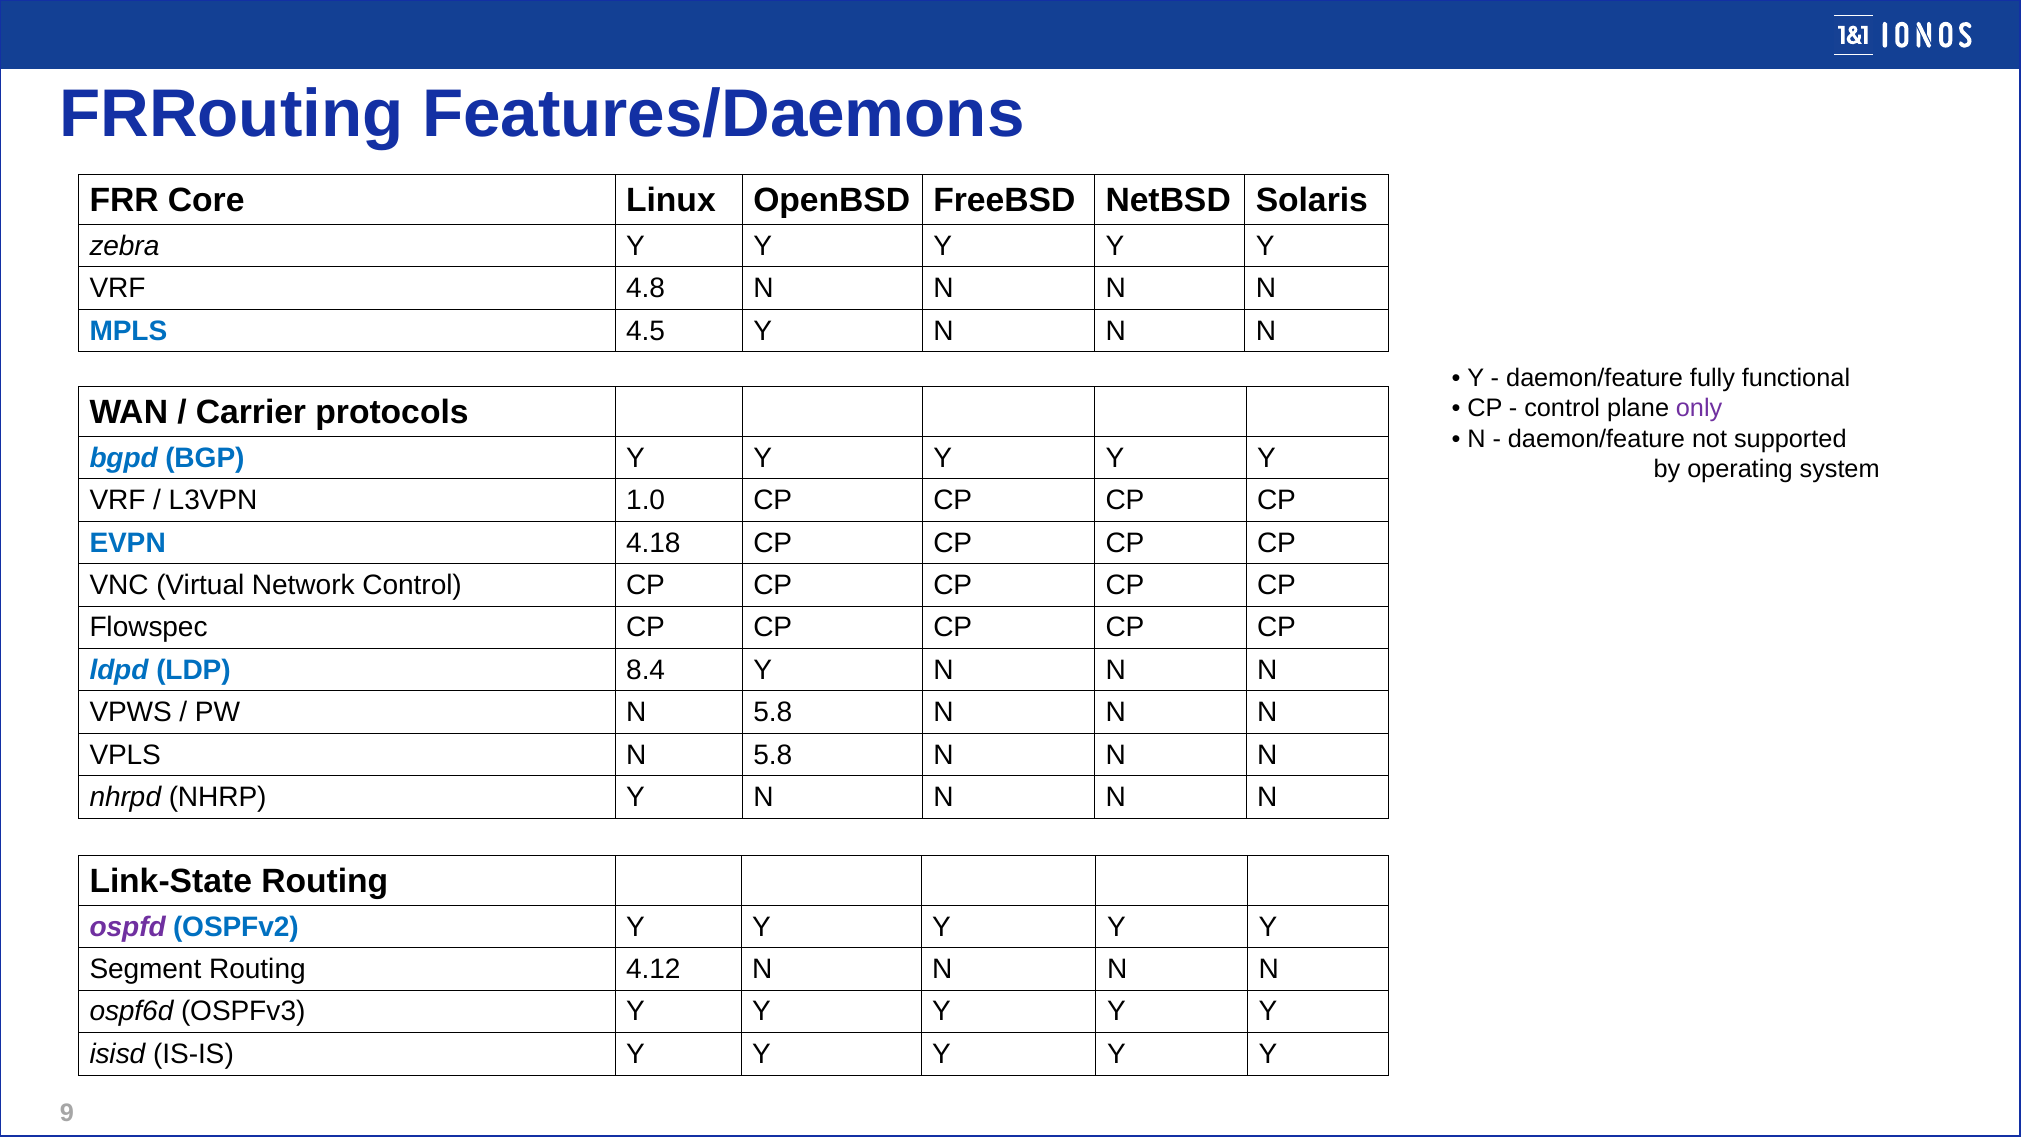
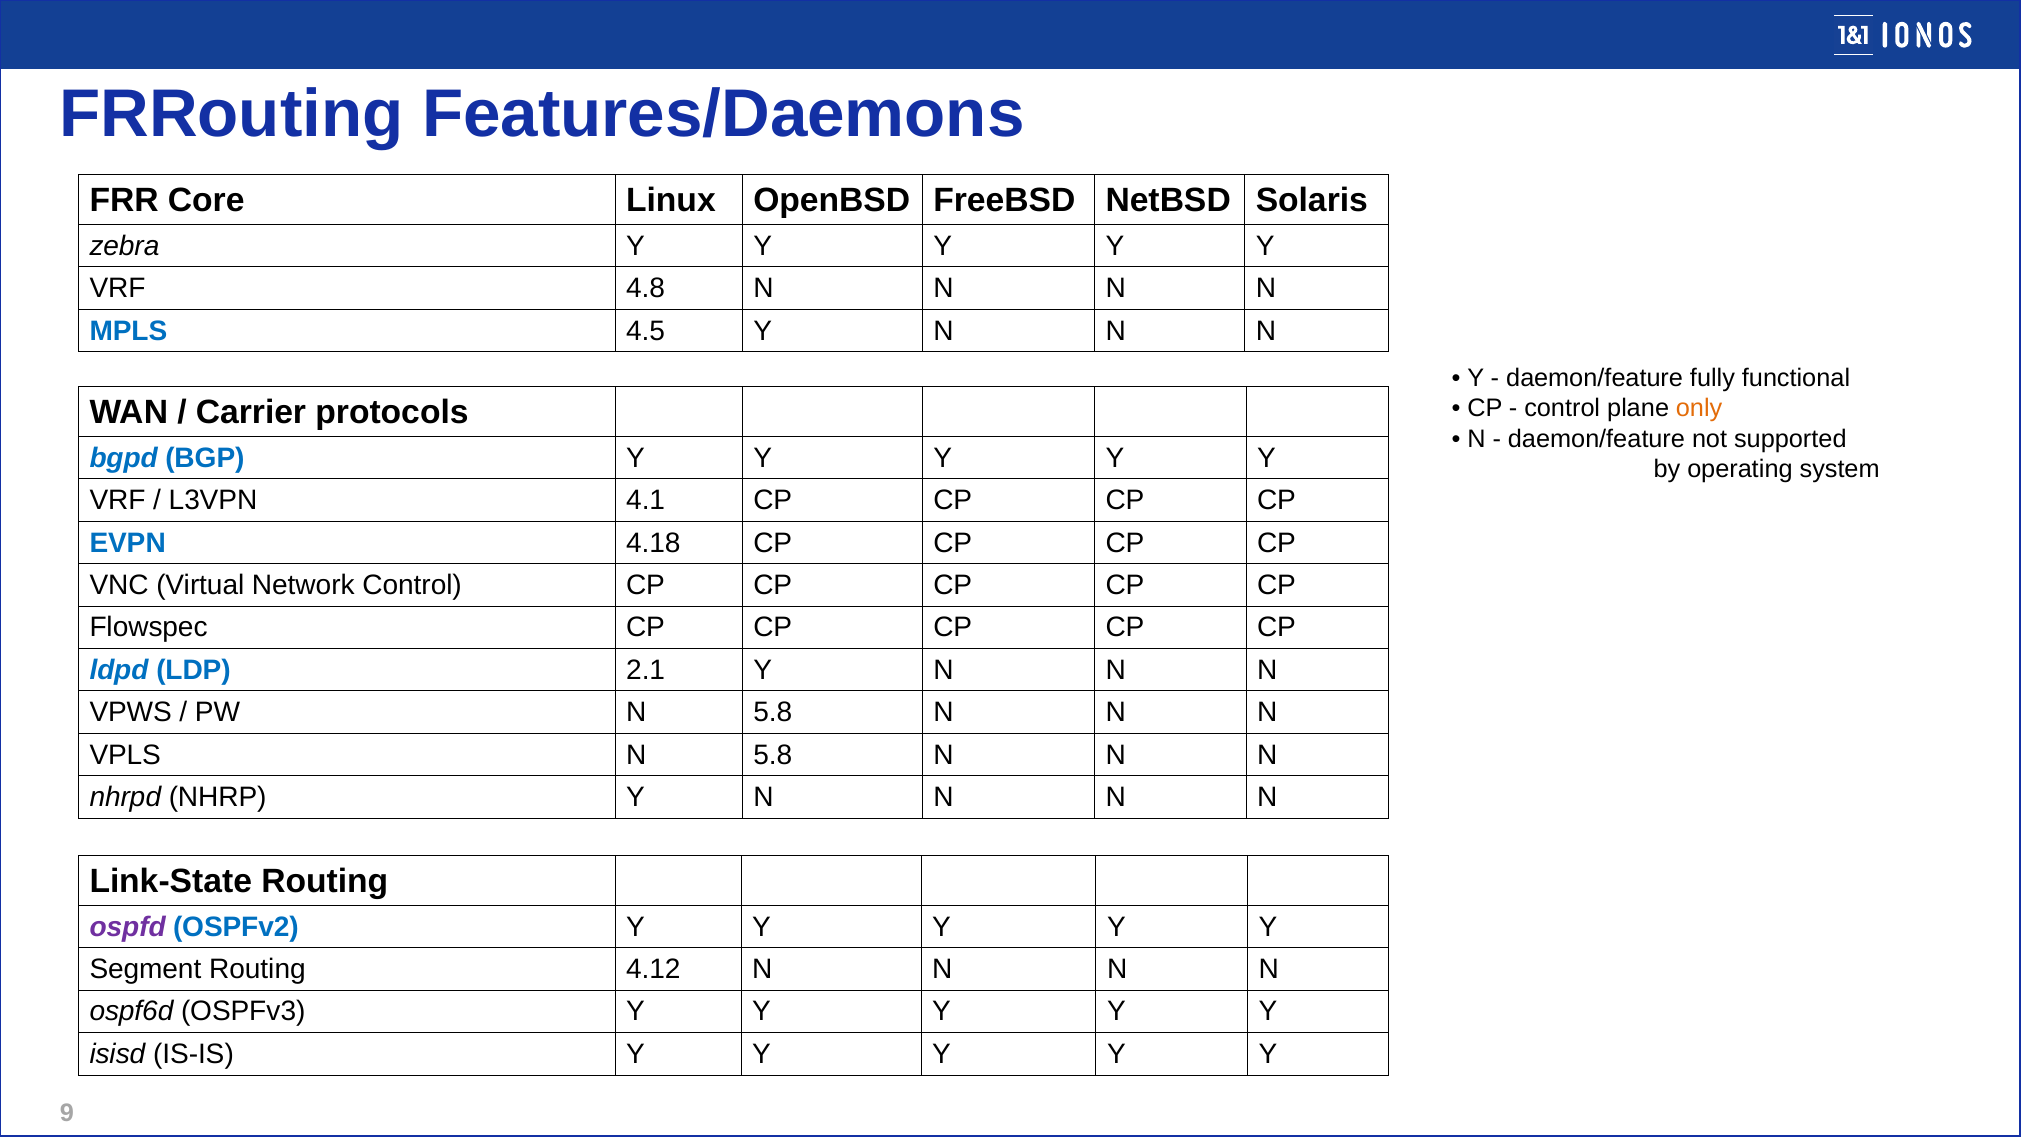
only colour: purple -> orange (1699, 408)
1.0: 1.0 -> 4.1 (646, 500)
8.4: 8.4 -> 2.1 (646, 670)
